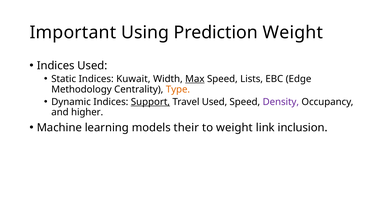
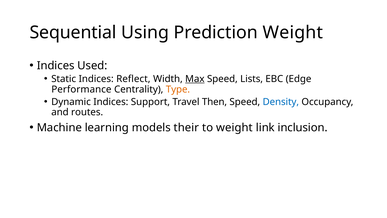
Important: Important -> Sequential (73, 33)
Kuwait: Kuwait -> Reflect (133, 79)
Methodology: Methodology -> Performance (81, 89)
Support underline: present -> none (150, 102)
Travel Used: Used -> Then (215, 102)
Density colour: purple -> blue (281, 102)
higher: higher -> routes (87, 112)
